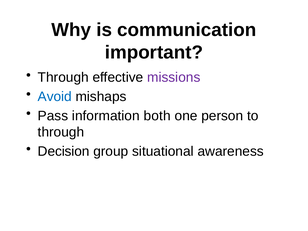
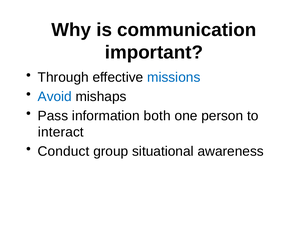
missions colour: purple -> blue (174, 77)
through: through -> interact (61, 132)
Decision: Decision -> Conduct (64, 151)
